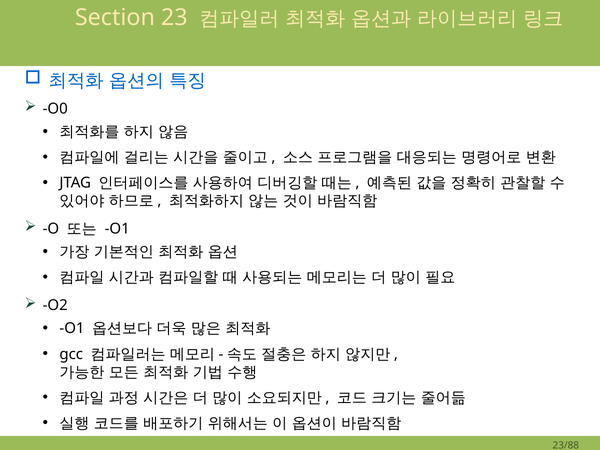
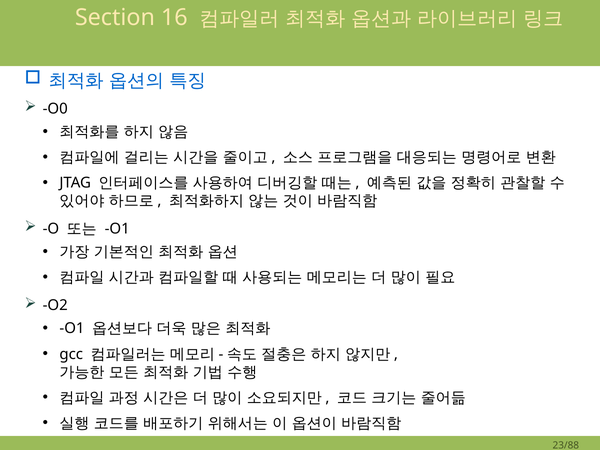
23: 23 -> 16 (174, 18)
